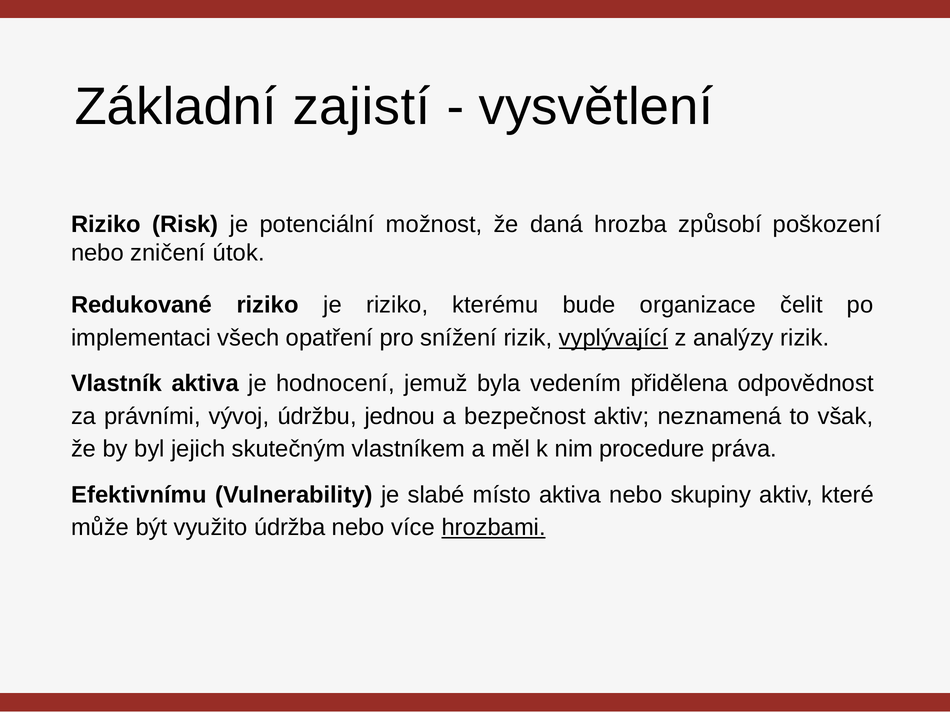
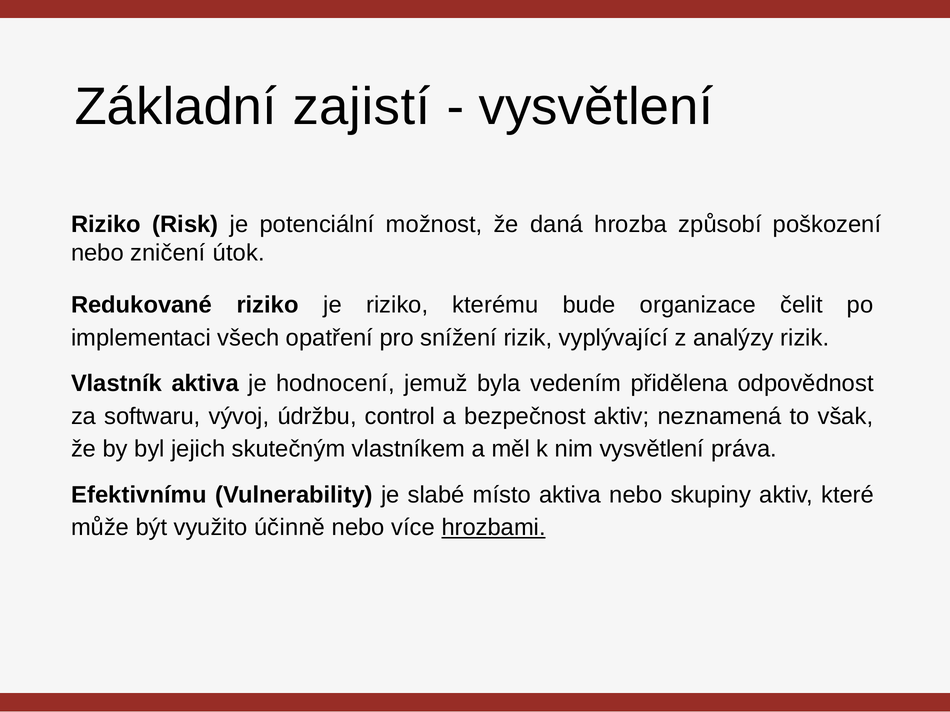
vyplývající underline: present -> none (614, 338)
právními: právními -> softwaru (152, 417)
jednou: jednou -> control (400, 417)
nim procedure: procedure -> vysvětlení (652, 449)
údržba: údržba -> účinně (290, 528)
